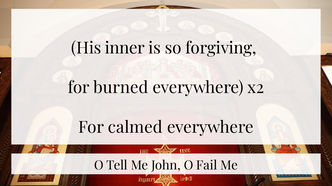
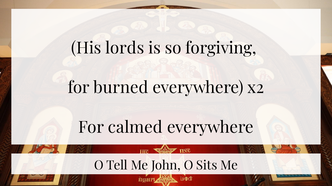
inner: inner -> lords (125, 48)
Fail: Fail -> Sits (207, 166)
